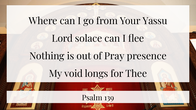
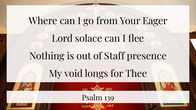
Yassu: Yassu -> Eager (155, 21)
Pray: Pray -> Staff (114, 56)
